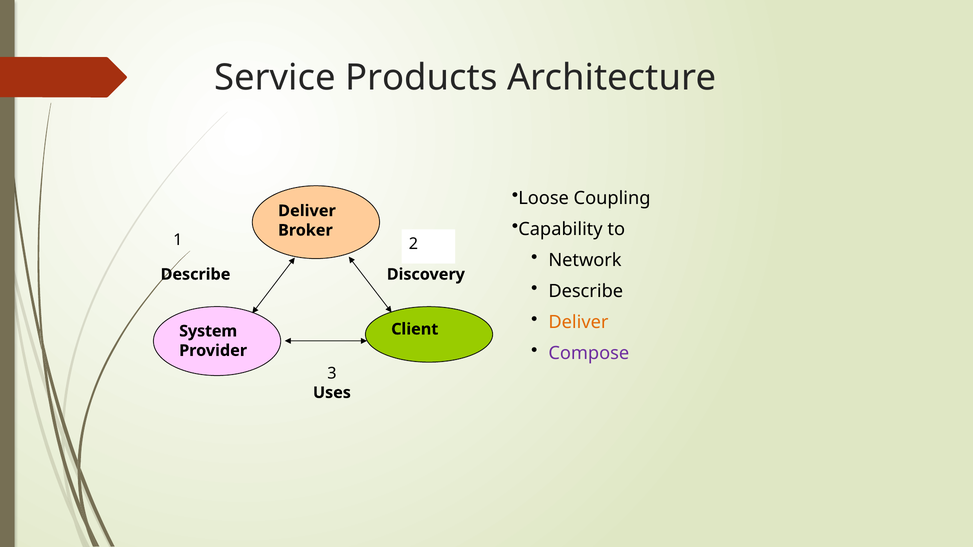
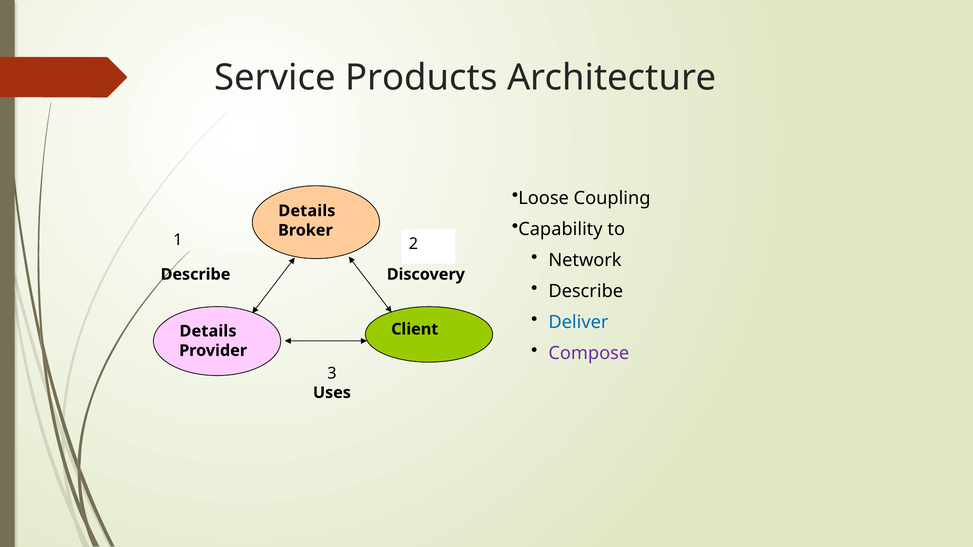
Deliver: Deliver -> Details (307, 211)
Deliver colour: orange -> blue (578, 322)
System: System -> Details (208, 331)
